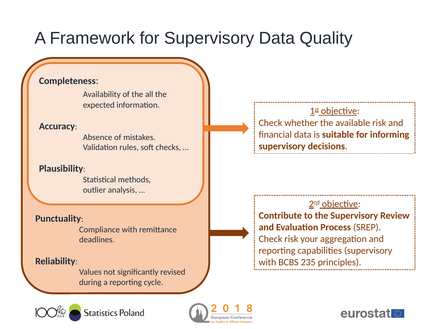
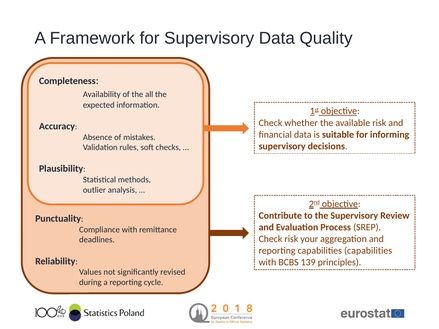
capabilities supervisory: supervisory -> capabilities (368, 251)
235: 235 -> 139 (308, 263)
